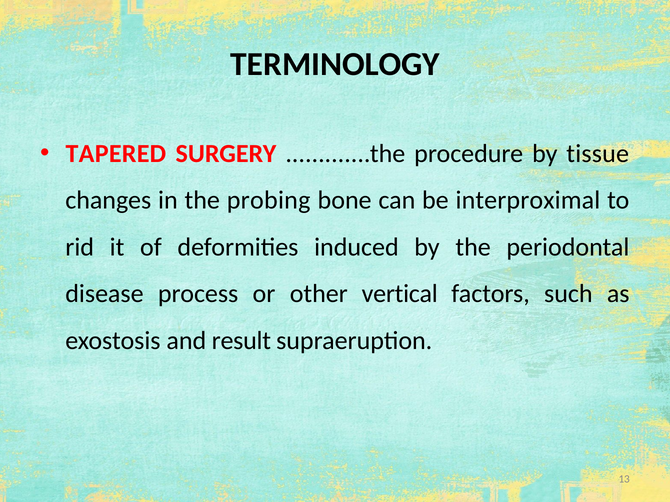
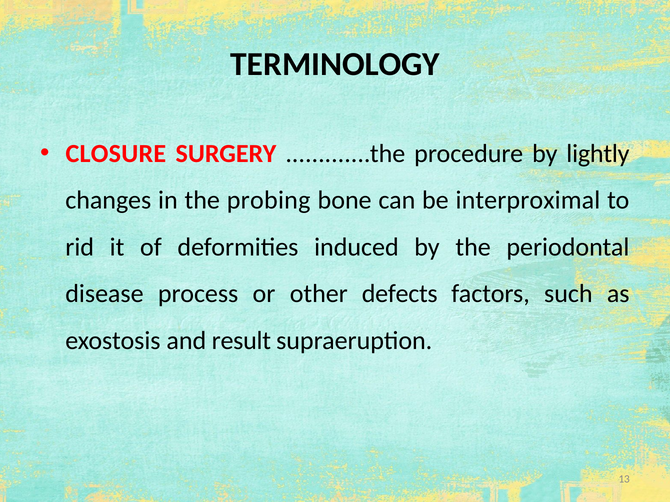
TAPERED: TAPERED -> CLOSURE (116, 154)
tissue: tissue -> lightly (598, 154)
vertical: vertical -> defects (400, 294)
